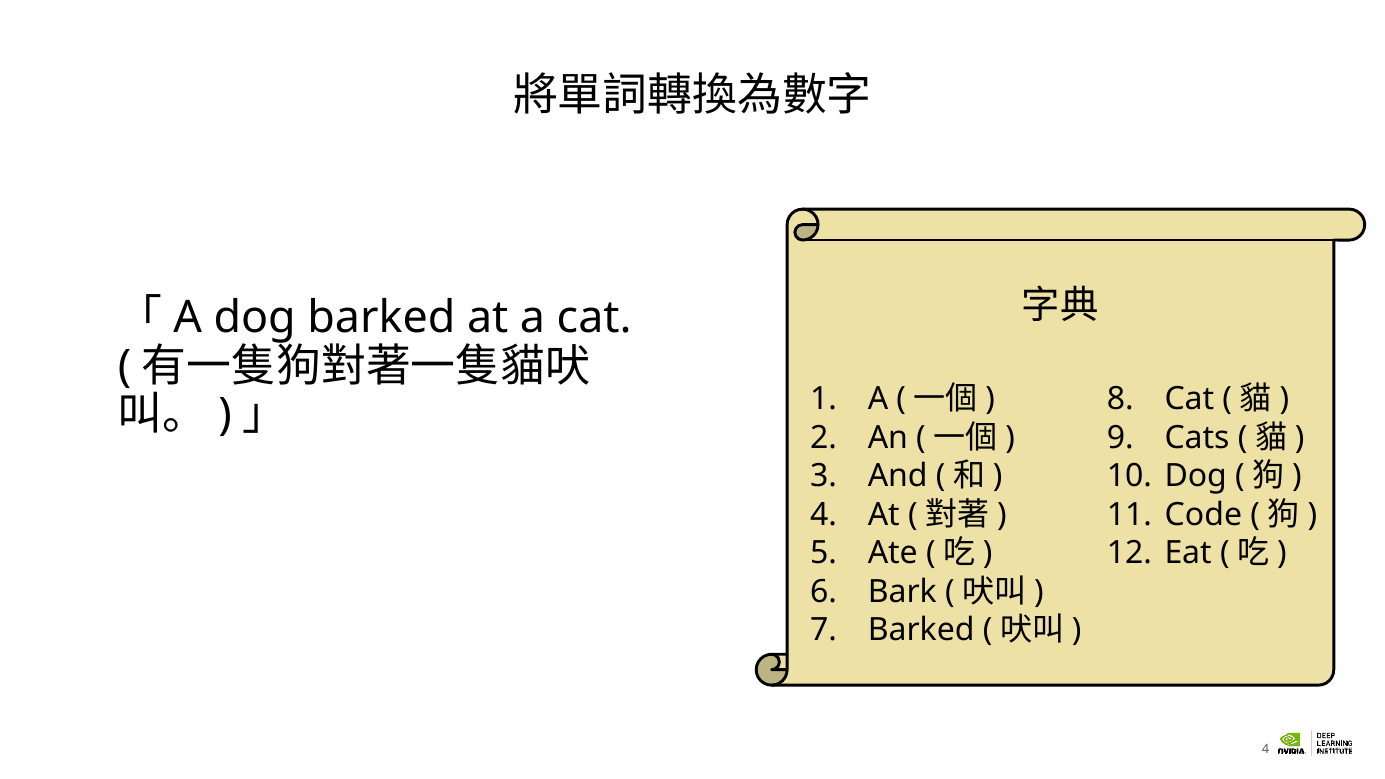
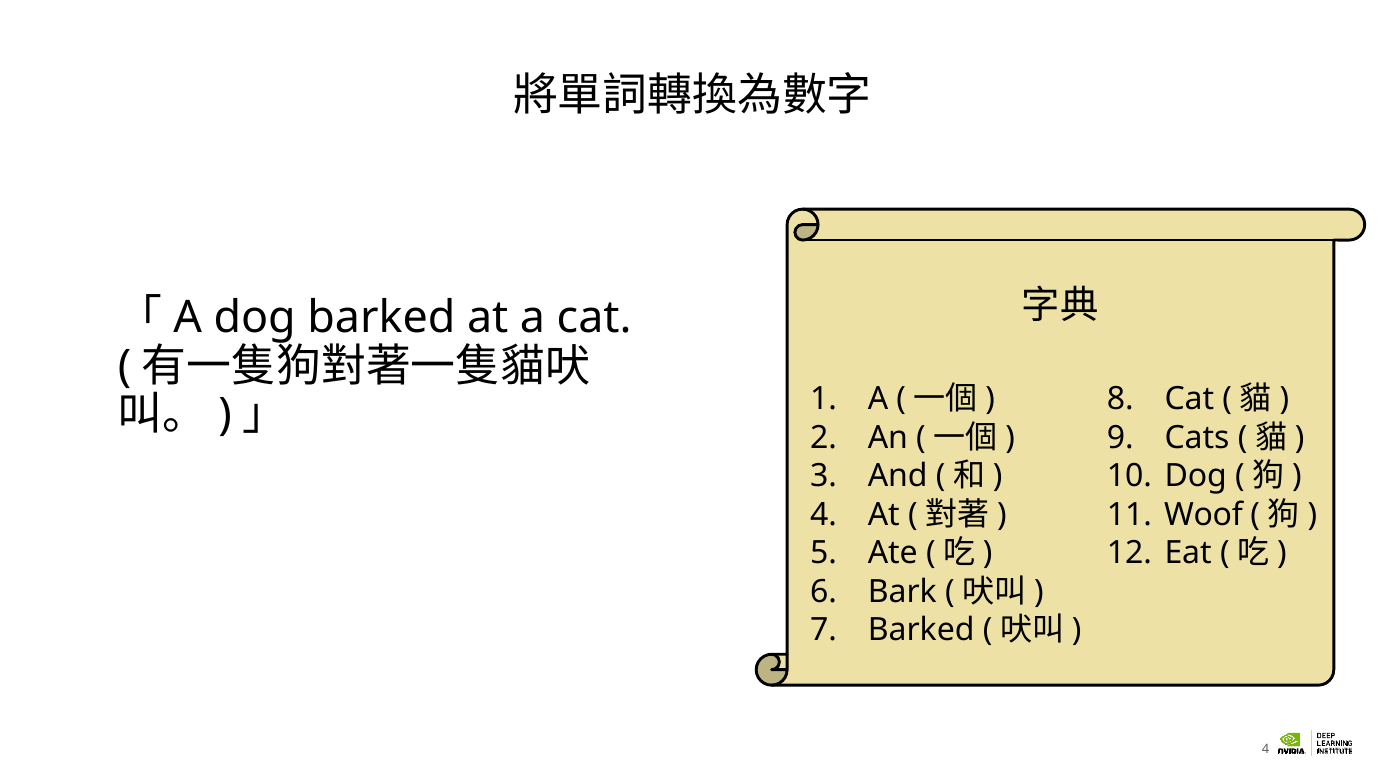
Code: Code -> Woof (1204, 515)
